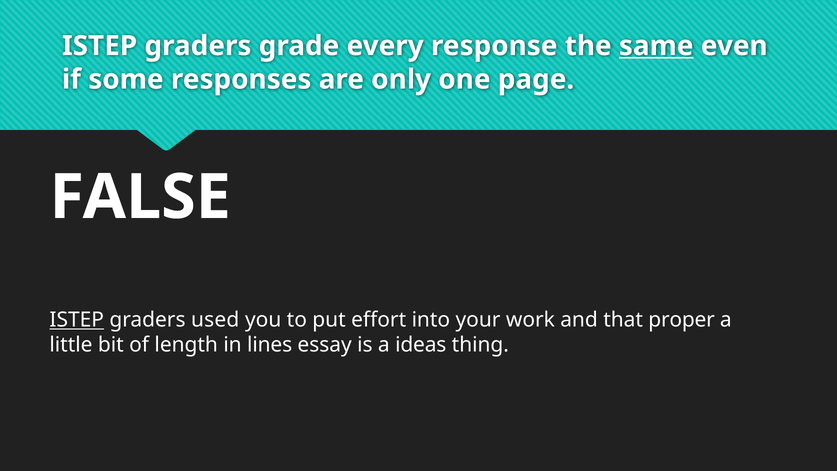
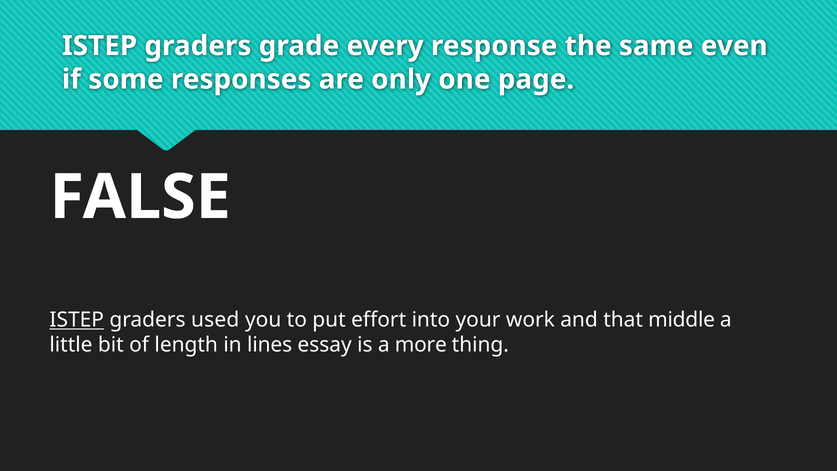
same underline: present -> none (656, 46)
proper: proper -> middle (682, 320)
ideas: ideas -> more (421, 345)
